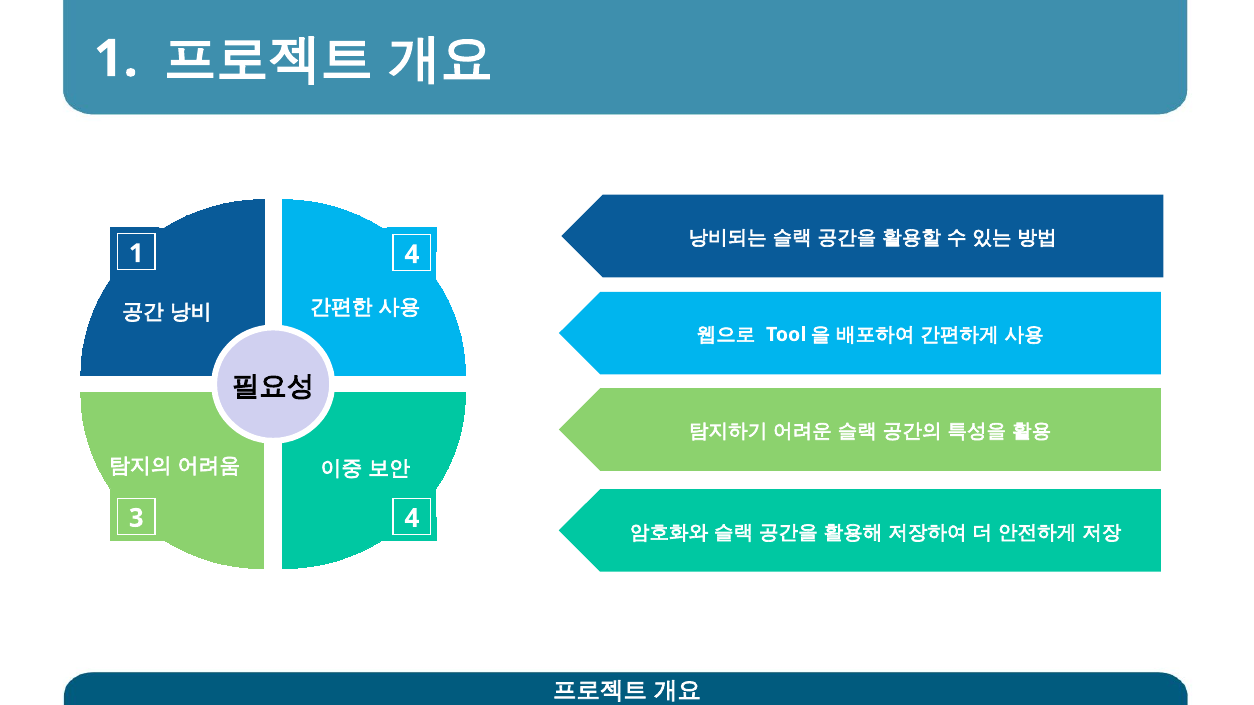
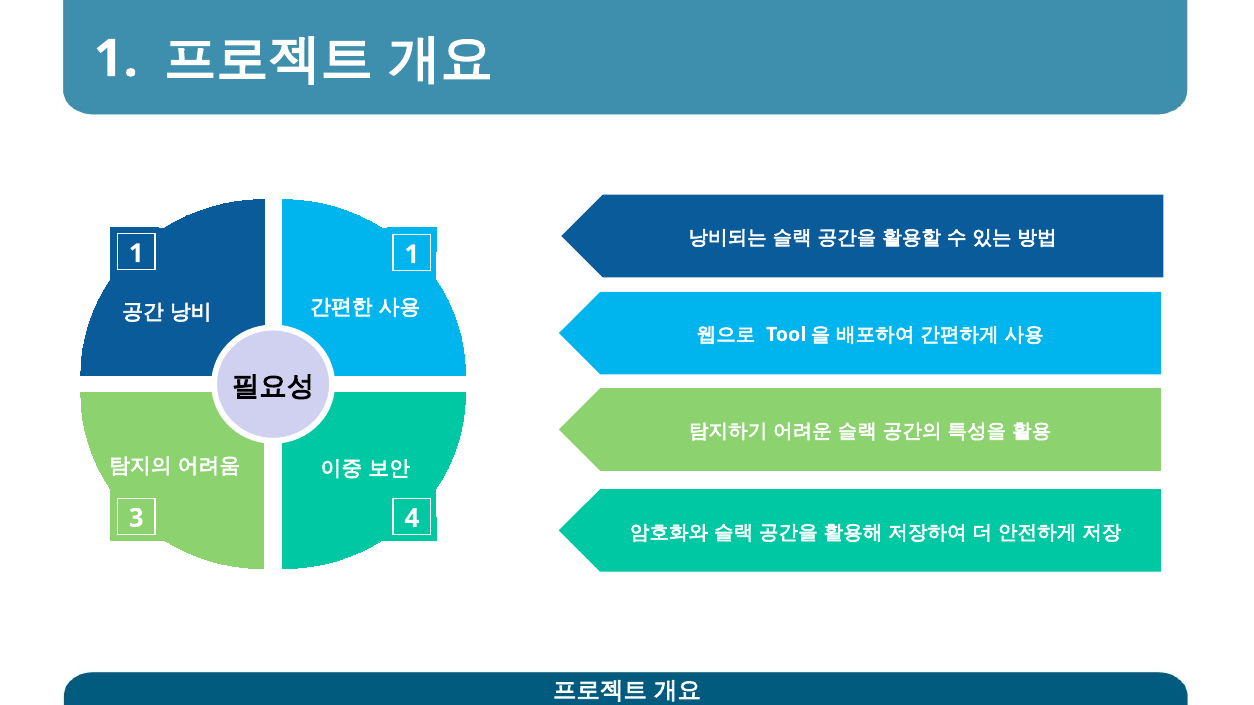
1 4: 4 -> 1 (412, 255)
